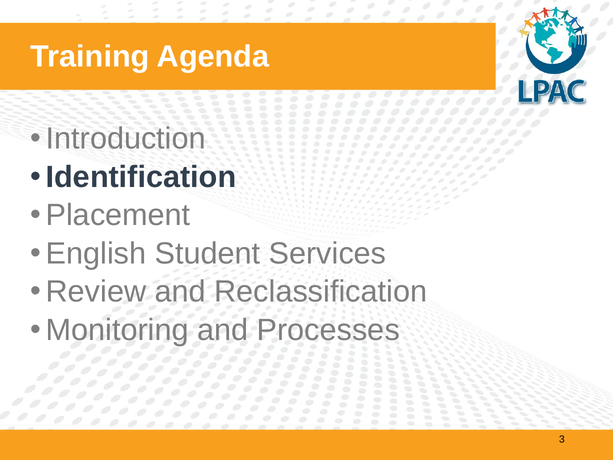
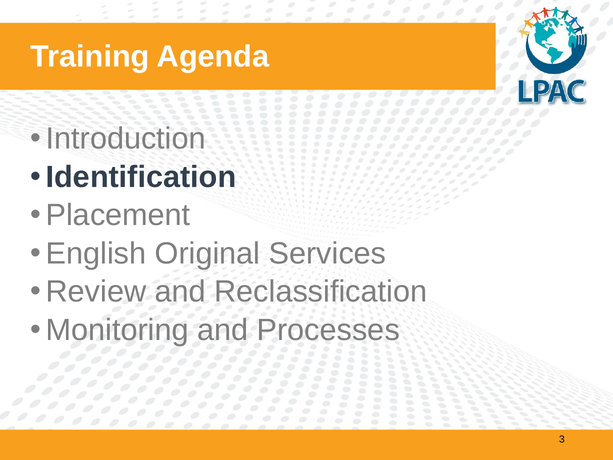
Student: Student -> Original (207, 253)
